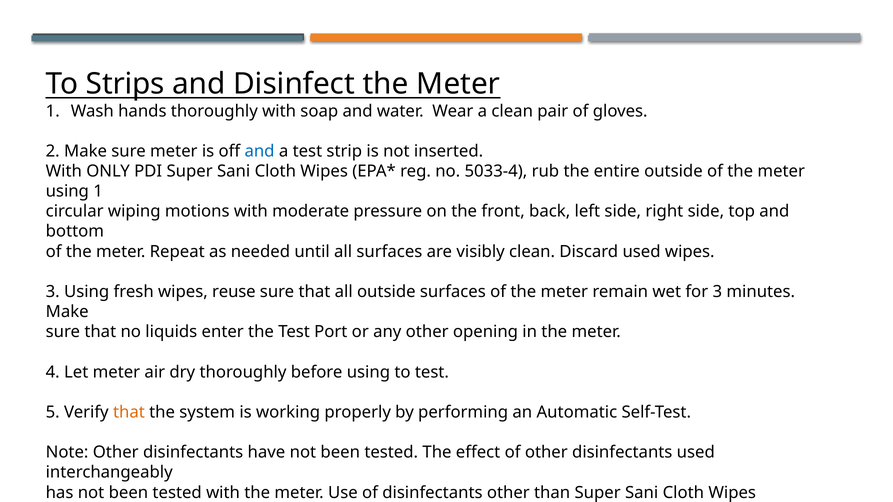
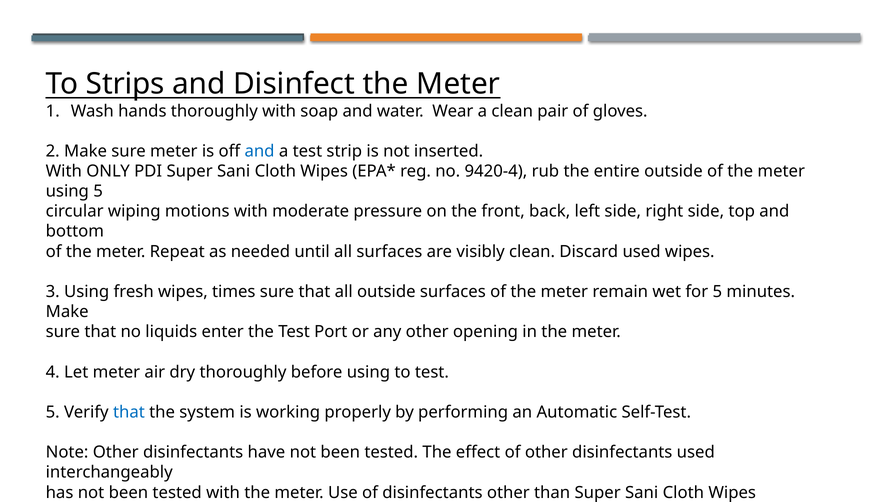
5033-4: 5033-4 -> 9420-4 (496, 171)
using 1: 1 -> 5 (98, 191)
wipes reuse: reuse -> times (234, 292)
for 3: 3 -> 5 (717, 292)
that colour: orange -> blue (129, 412)
